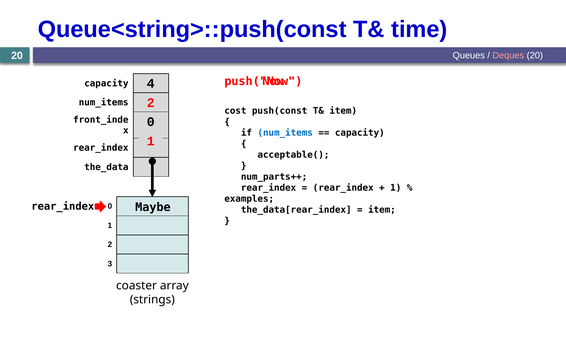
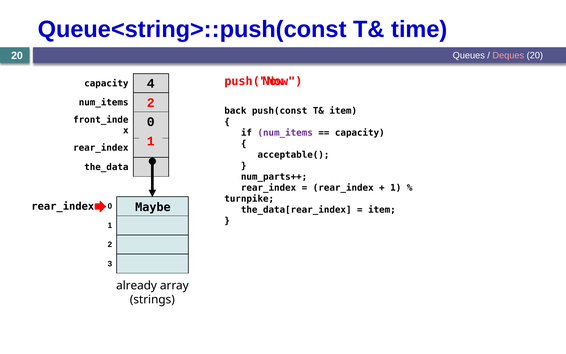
cost: cost -> back (235, 111)
num_items colour: blue -> purple (285, 133)
examples: examples -> turnpike (249, 199)
coaster: coaster -> already (137, 285)
